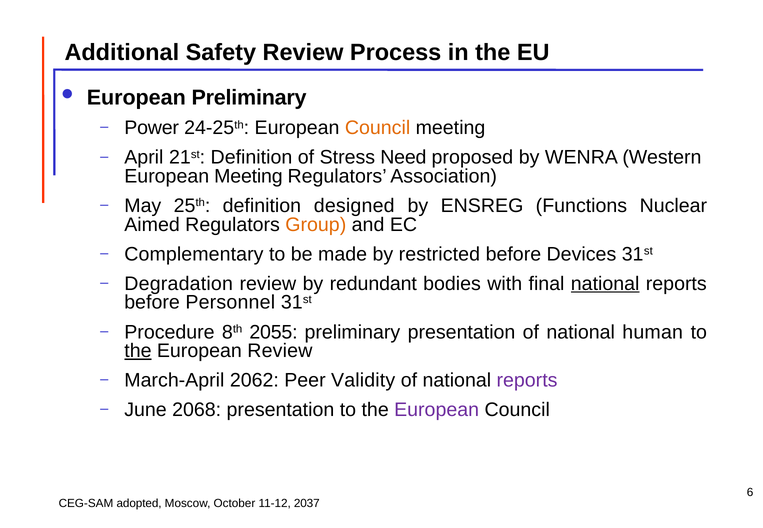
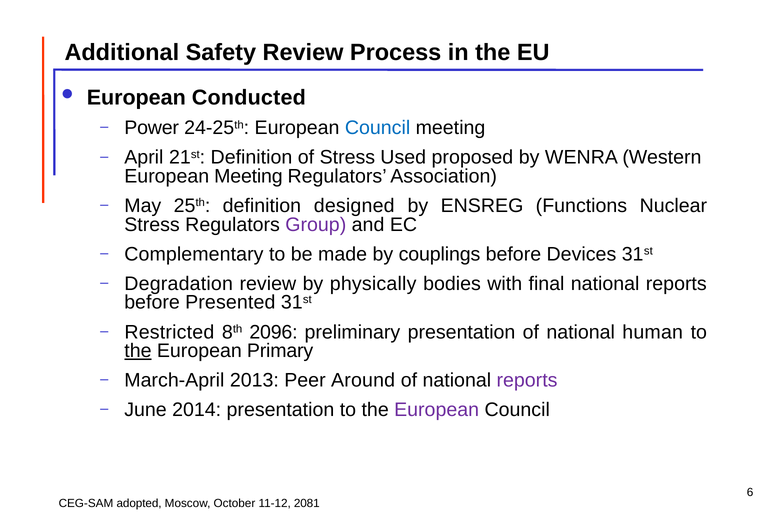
European Preliminary: Preliminary -> Conducted (249, 97)
Council colour: orange -> blue (378, 128)
Need: Need -> Used (403, 158)
Aimed: Aimed -> Stress (152, 225)
Group colour: orange -> purple (316, 225)
restricted: restricted -> couplings (440, 254)
redundant: redundant -> physically (373, 284)
national underline: present -> none (605, 284)
Personnel: Personnel -> Presented (230, 303)
Procedure: Procedure -> Restricted (169, 332)
2055: 2055 -> 2096 (274, 332)
European Review: Review -> Primary (280, 351)
2062: 2062 -> 2013 (254, 381)
Validity: Validity -> Around (363, 381)
2068: 2068 -> 2014 (197, 410)
2037: 2037 -> 2081 (307, 503)
